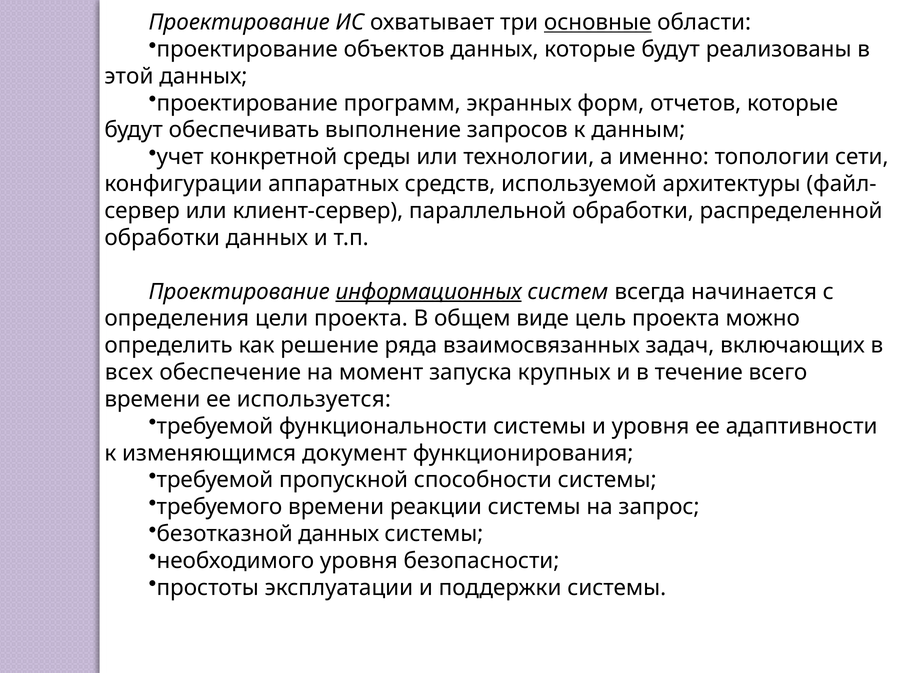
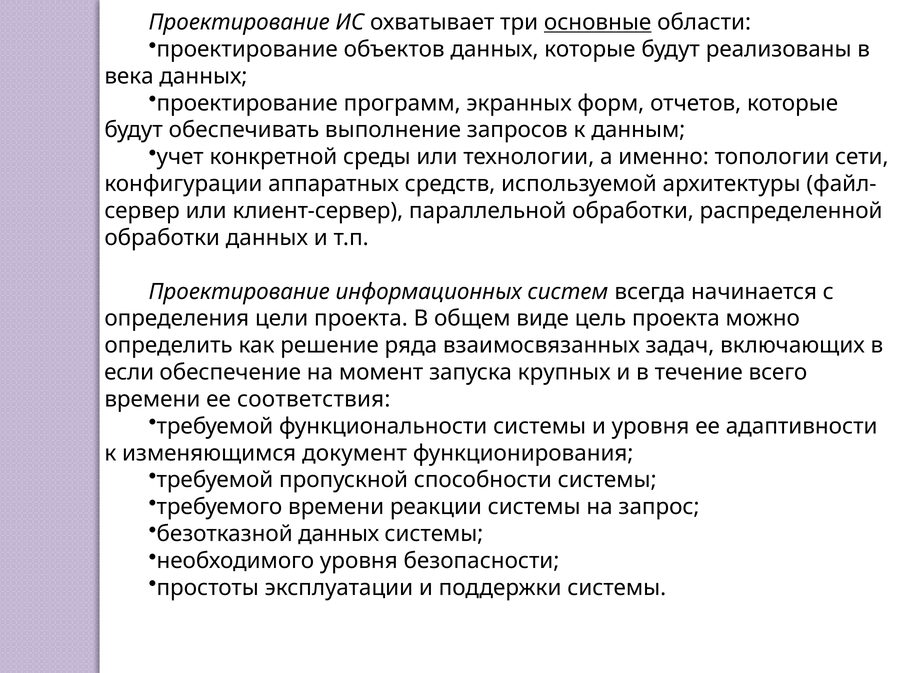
этой: этой -> века (129, 76)
информационных underline: present -> none (429, 292)
всех: всех -> если (129, 373)
используется: используется -> соответствия (314, 400)
